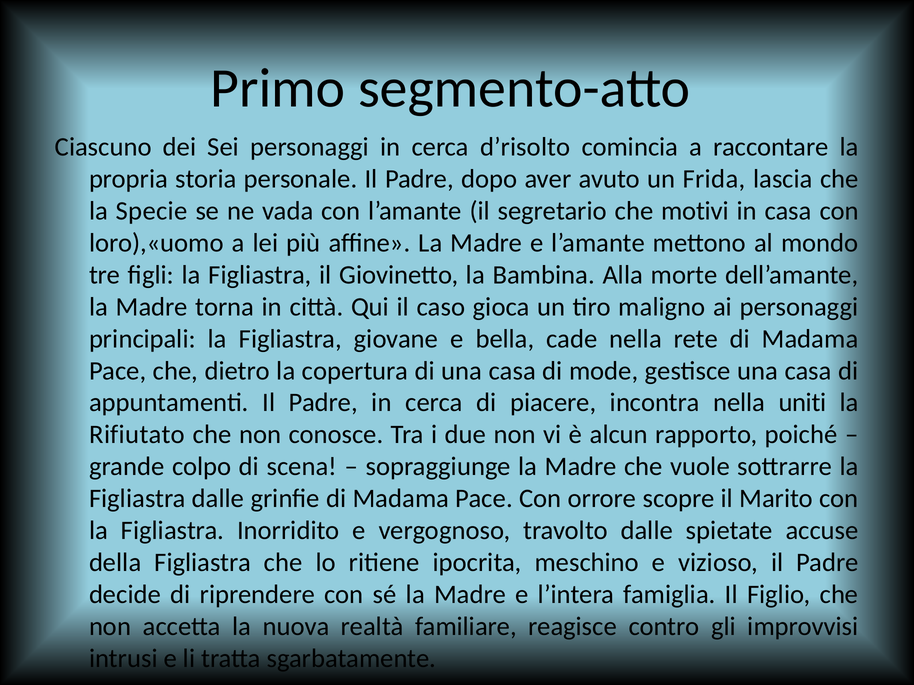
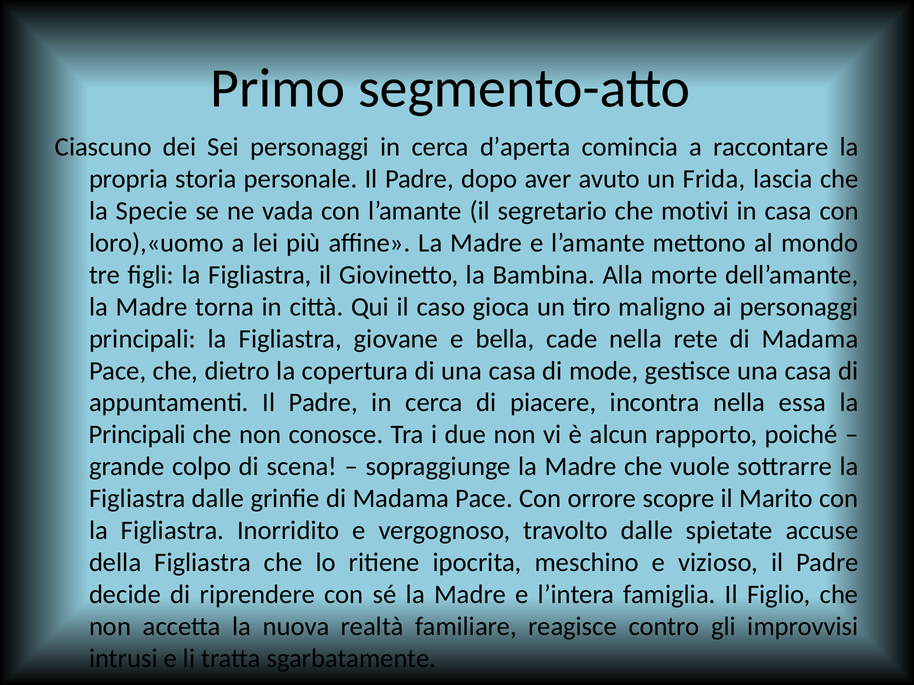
d’risolto: d’risolto -> d’aperta (525, 147)
uniti: uniti -> essa (802, 403)
Rifiutato: Rifiutato -> Principali (137, 435)
